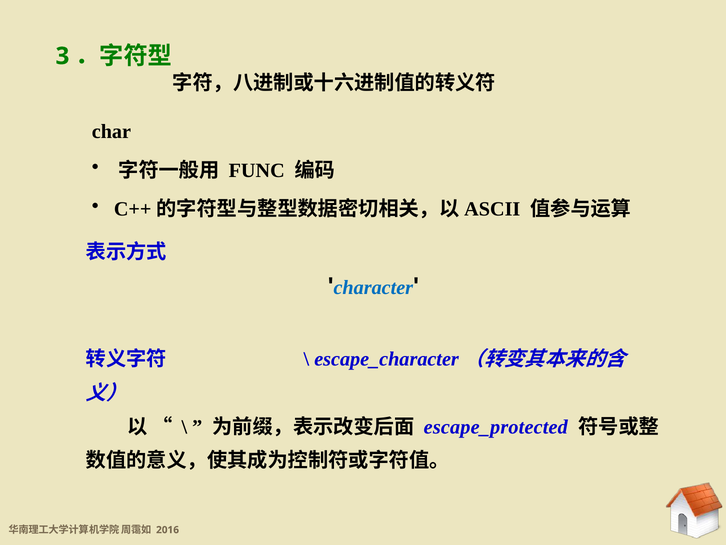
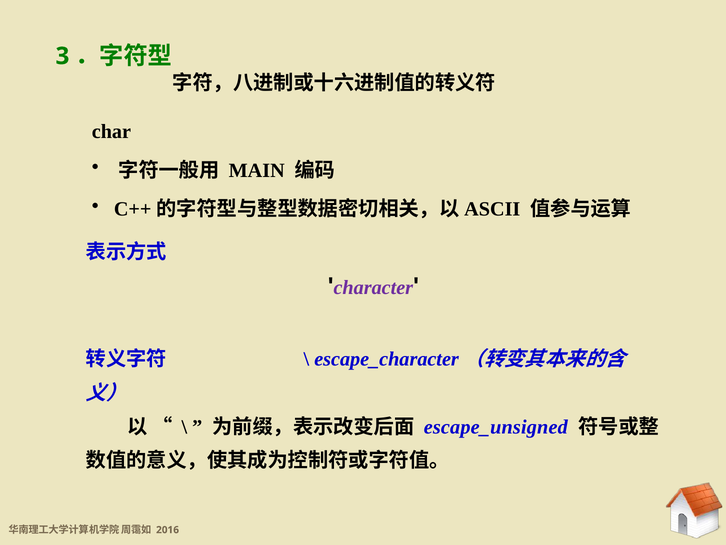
FUNC: FUNC -> MAIN (257, 170)
character colour: blue -> purple (373, 287)
escape_protected: escape_protected -> escape_unsigned (496, 426)
